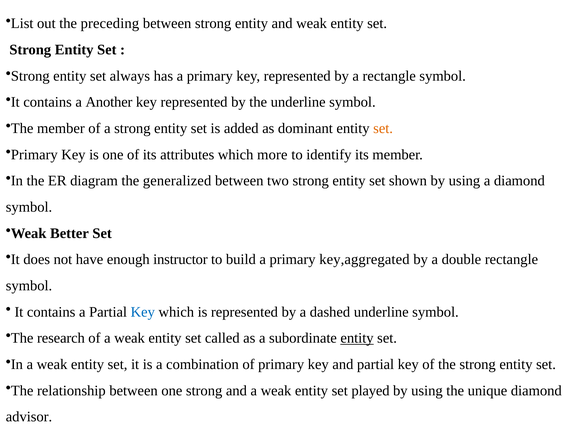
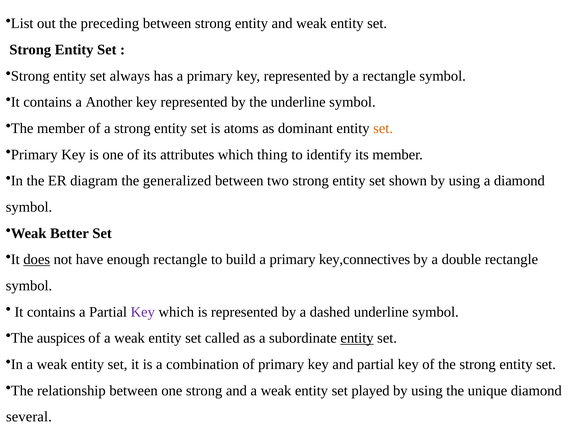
added: added -> atoms (241, 128)
more: more -> thing (272, 154)
does underline: none -> present (37, 259)
enough instructor: instructor -> rectangle (180, 259)
key,aggregated: key,aggregated -> key,connectives (365, 259)
Key colour: blue -> purple (143, 312)
research: research -> auspices (61, 338)
advisor: advisor -> several (29, 416)
